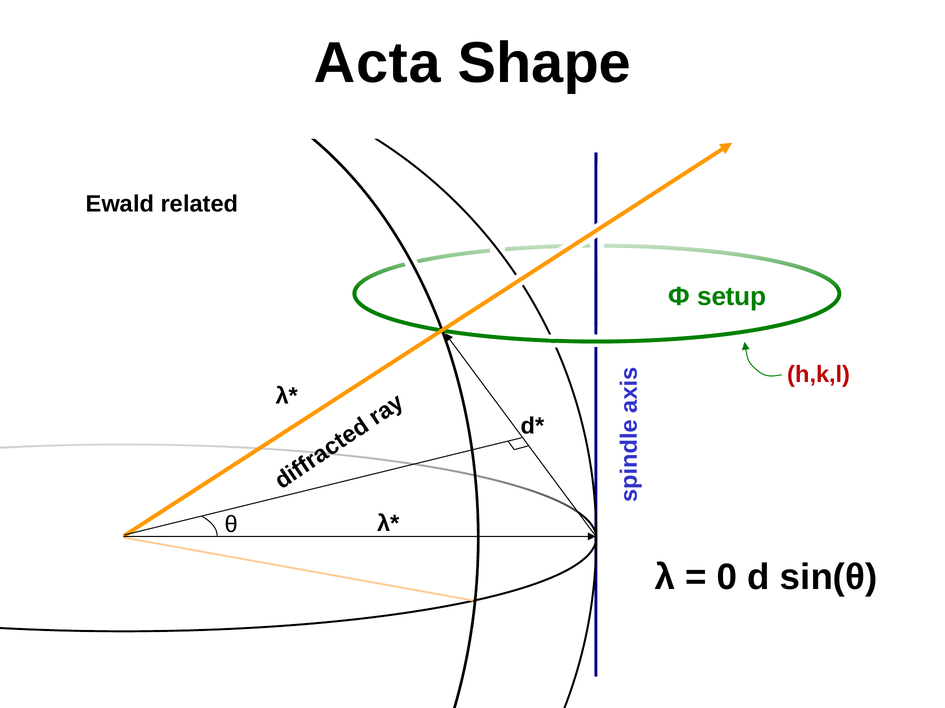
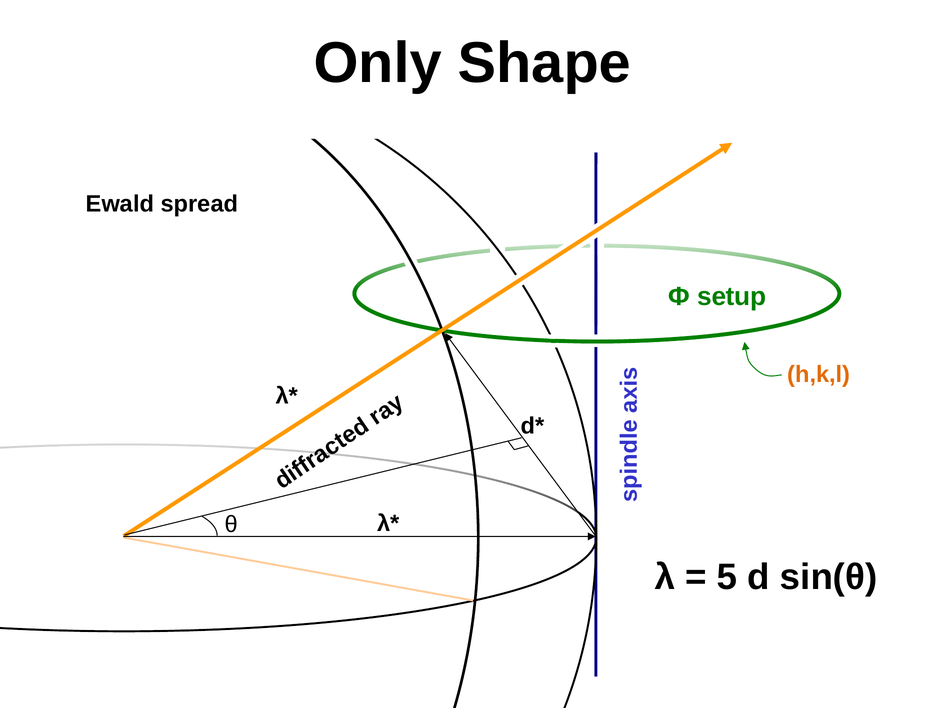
Acta: Acta -> Only (378, 63)
related: related -> spread (199, 204)
h,k,l colour: red -> orange (819, 375)
0: 0 -> 5 (727, 578)
